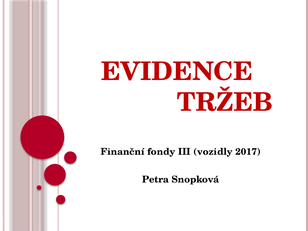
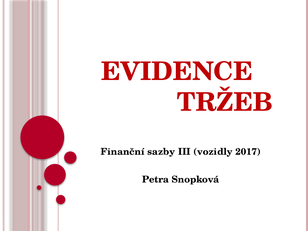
fondy: fondy -> sazby (161, 152)
